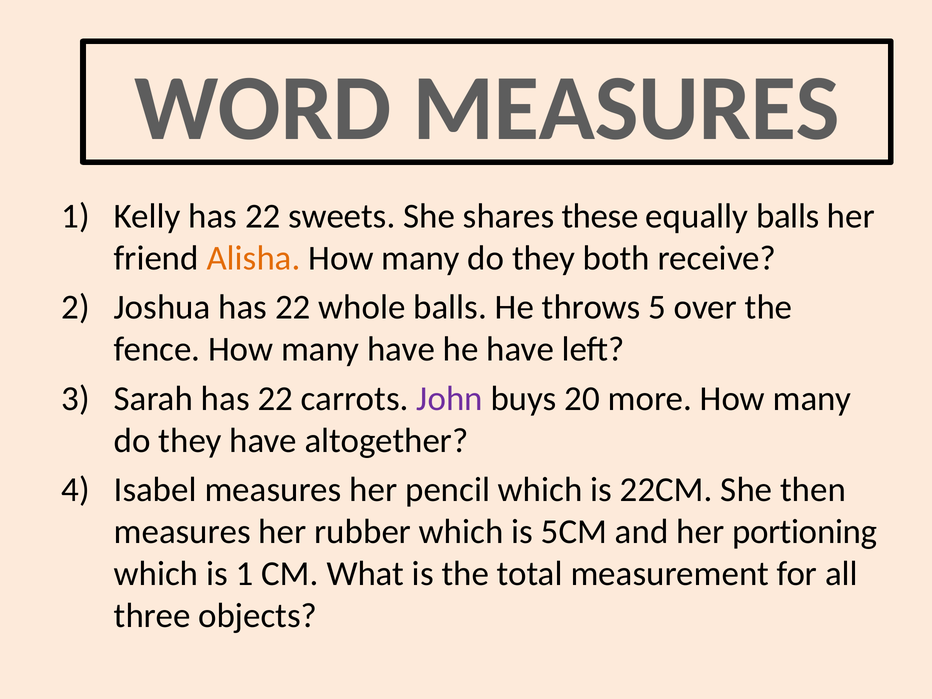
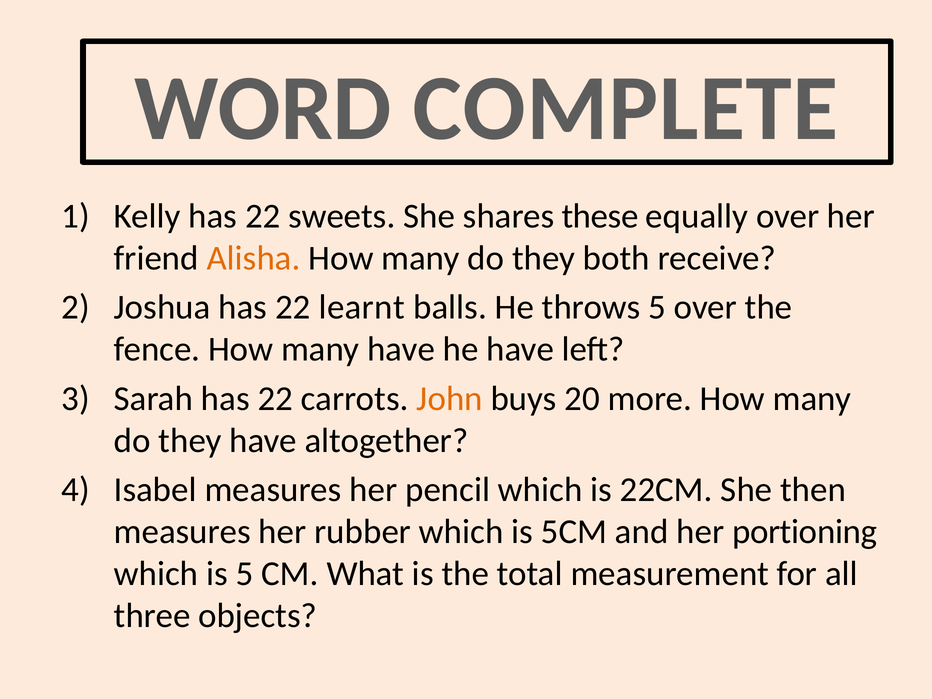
WORD MEASURES: MEASURES -> COMPLETE (625, 108)
equally balls: balls -> over (788, 216)
whole: whole -> learnt (362, 307)
John colour: purple -> orange (450, 399)
is 1: 1 -> 5 (245, 574)
